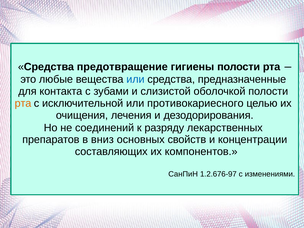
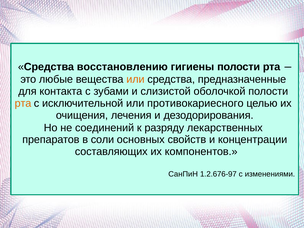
предотвращение: предотвращение -> восстановлению (122, 67)
или colour: blue -> orange (135, 79)
вниз: вниз -> соли (102, 140)
